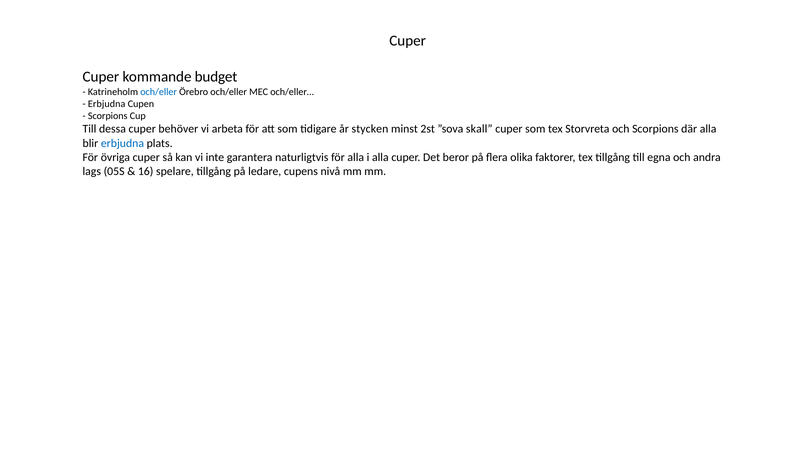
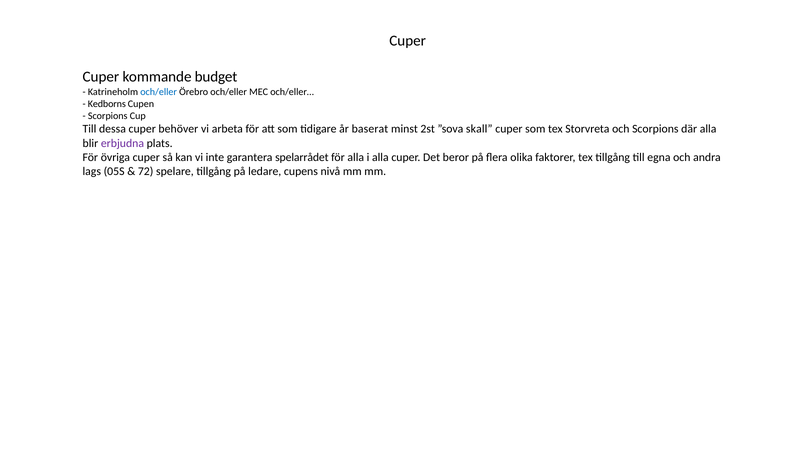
Erbjudna: Erbjudna -> Kedborns (107, 104)
stycken: stycken -> baserat (370, 129)
erbjudna colour: blue -> purple (122, 143)
naturligtvis: naturligtvis -> spelarrådet (302, 157)
16: 16 -> 72 (146, 171)
